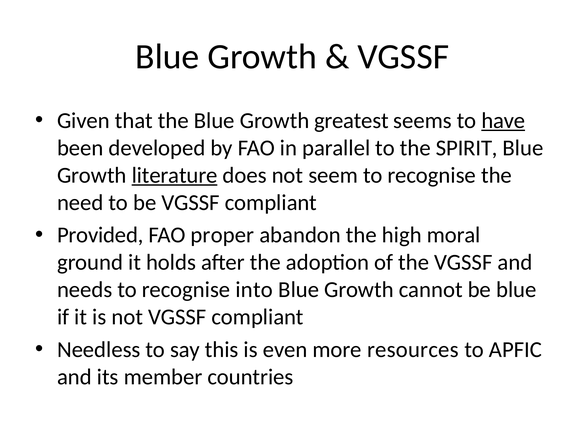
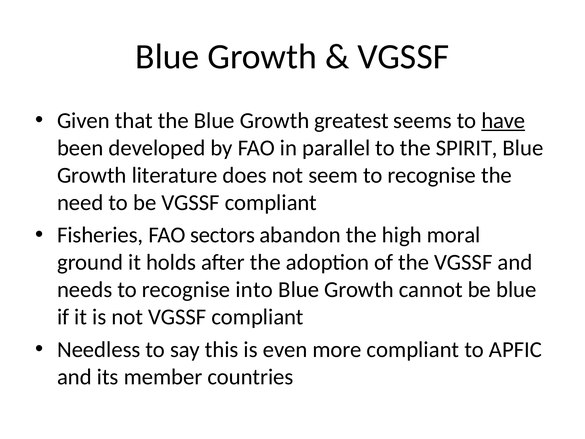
literature underline: present -> none (175, 175)
Provided: Provided -> Fisheries (100, 235)
proper: proper -> sectors (223, 235)
more resources: resources -> compliant (413, 349)
